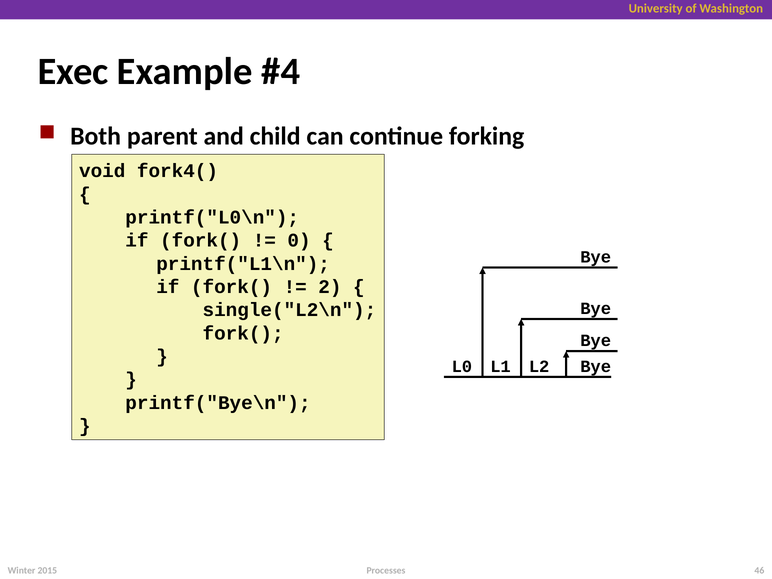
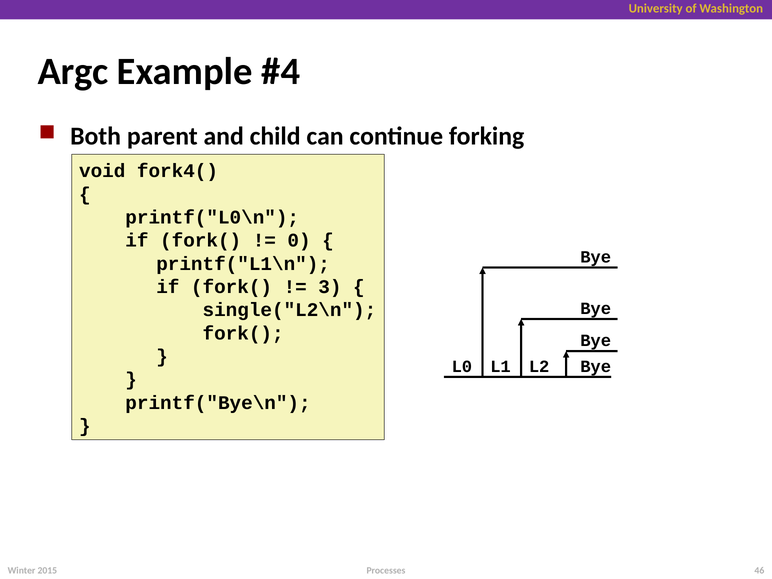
Exec: Exec -> Argc (73, 72)
2: 2 -> 3 (330, 287)
